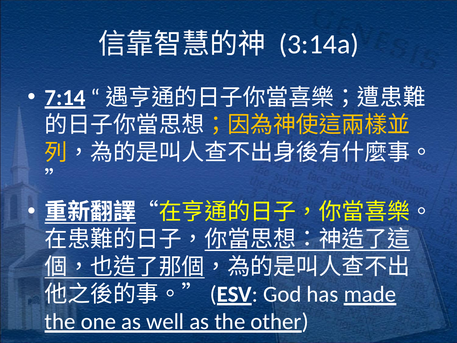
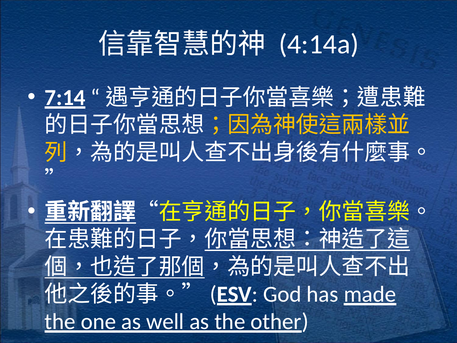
3:14a: 3:14a -> 4:14a (319, 44)
